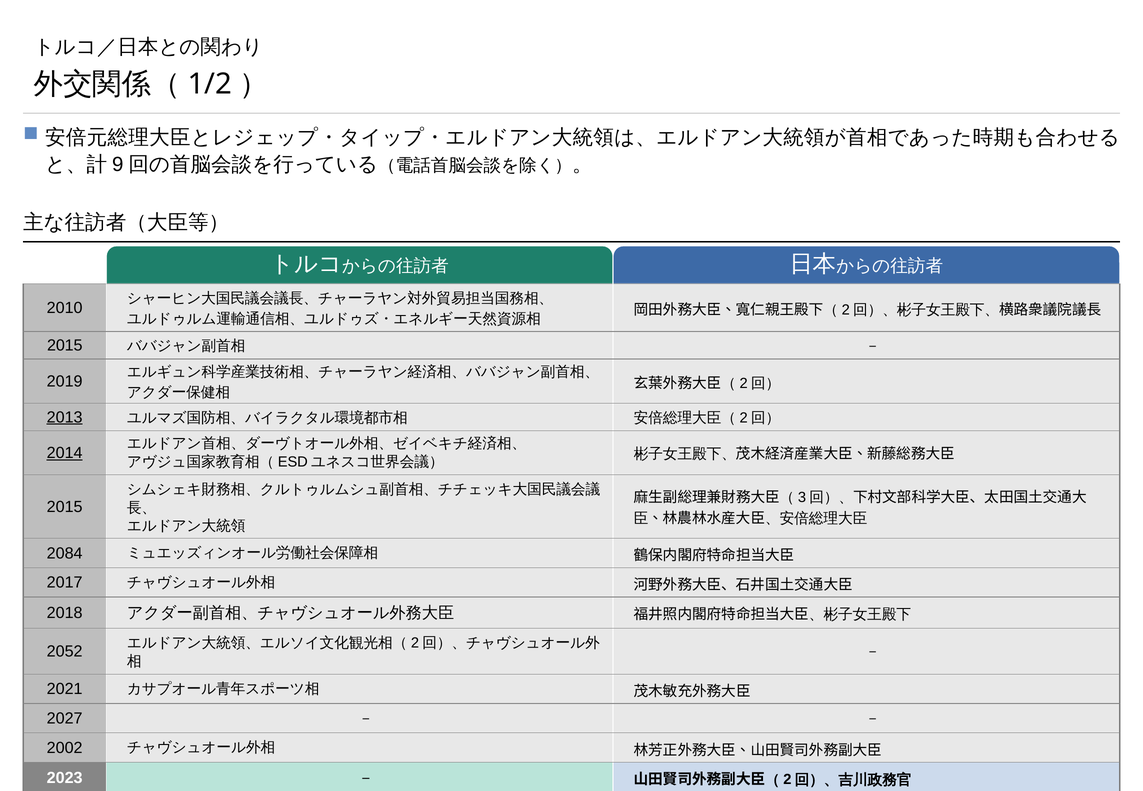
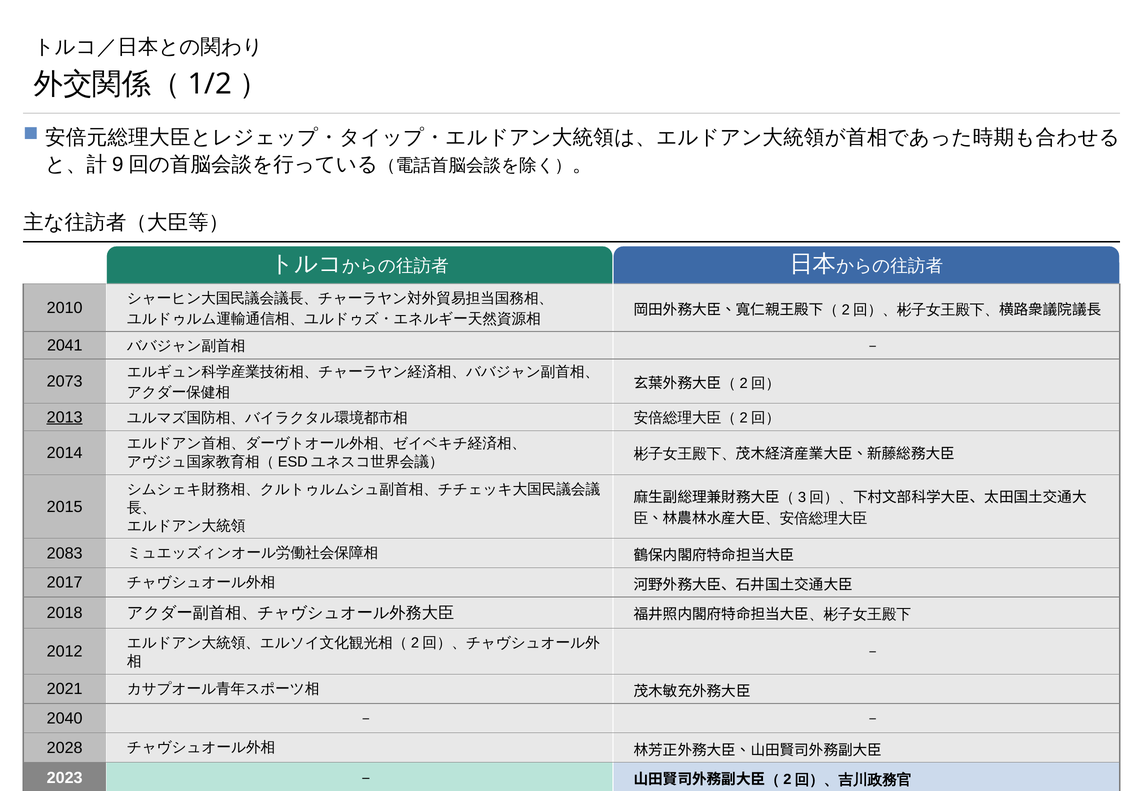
2015: 2015 -> 2041 (65, 346)
2019: 2019 -> 2073 (65, 381)
2014 underline: present -> none (65, 453)
2084: 2084 -> 2083 (65, 553)
2052: 2052 -> 2012 (65, 652)
2027: 2027 -> 2040 (65, 719)
2002: 2002 -> 2028 (65, 748)
